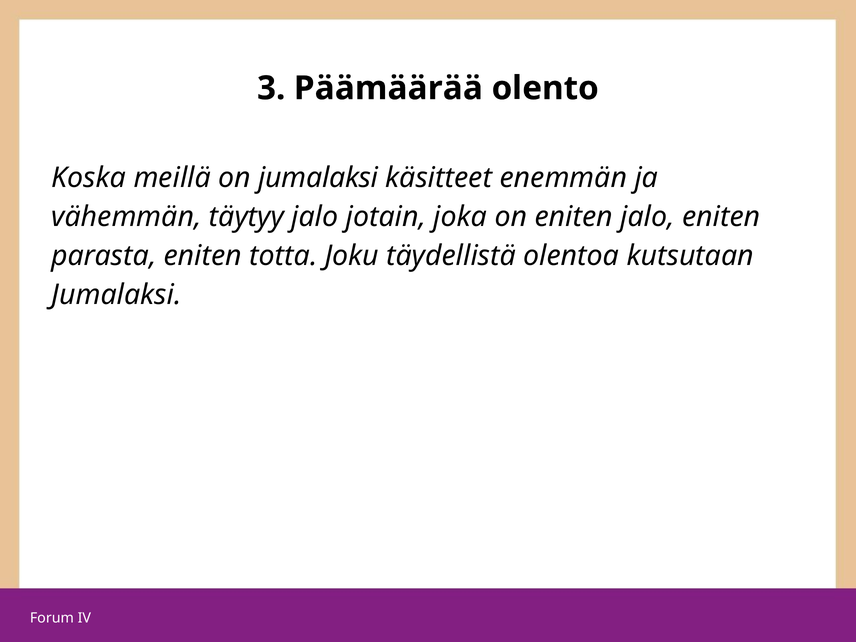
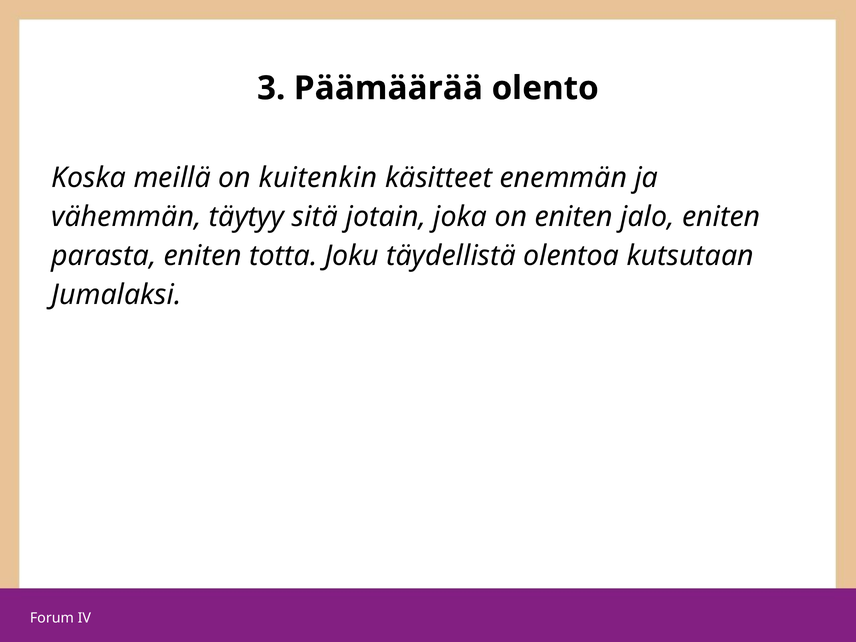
on jumalaksi: jumalaksi -> kuitenkin (318, 178)
täytyy jalo: jalo -> sitä (315, 217)
